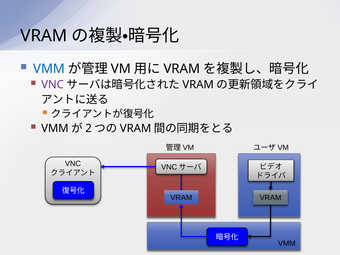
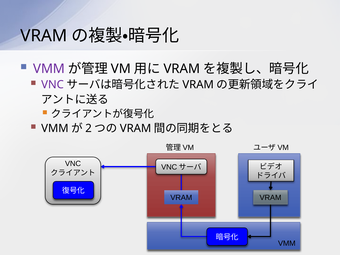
VMM colour: blue -> purple (49, 69)
